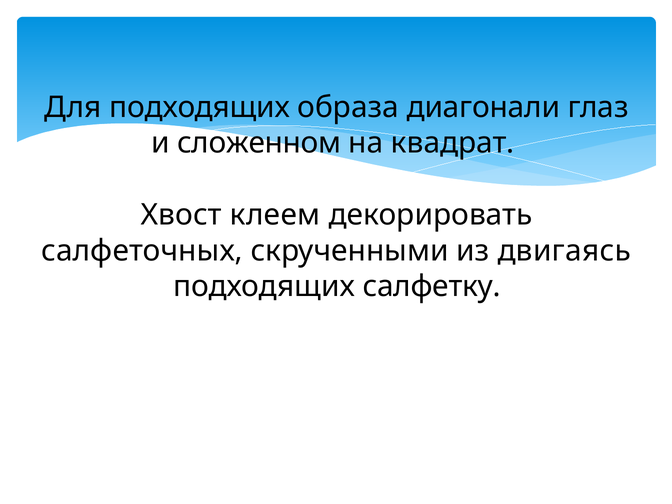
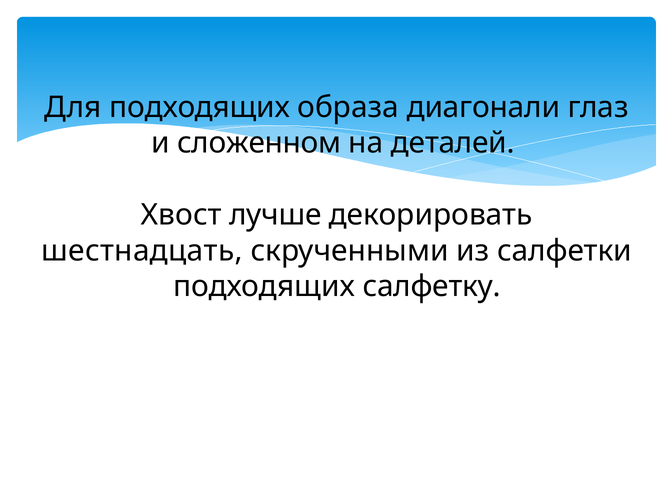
квадрат: квадрат -> деталей (453, 143)
клеем: клеем -> лучше (275, 215)
салфеточных: салфеточных -> шестнадцать (142, 251)
двигаясь: двигаясь -> салфетки (565, 251)
